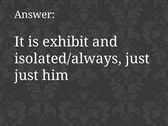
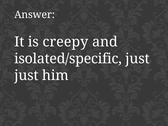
exhibit: exhibit -> creepy (65, 42)
isolated/always: isolated/always -> isolated/specific (68, 59)
